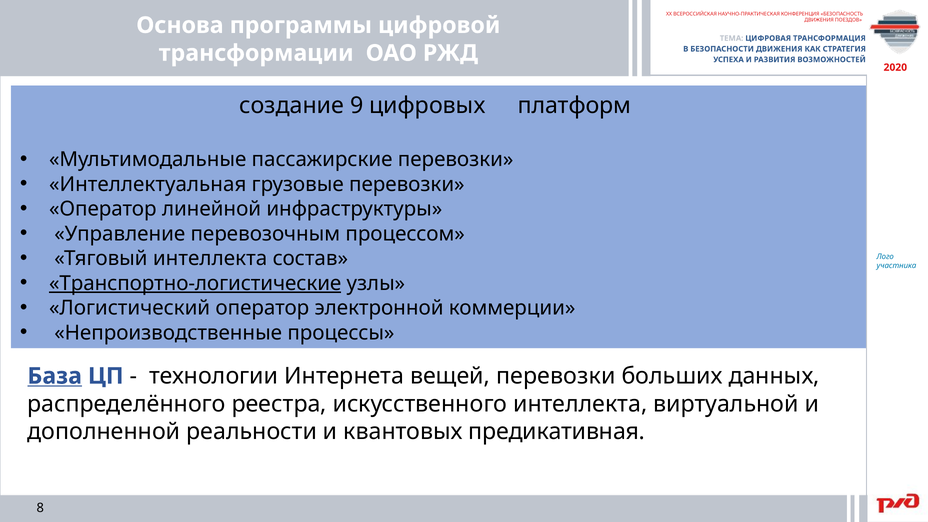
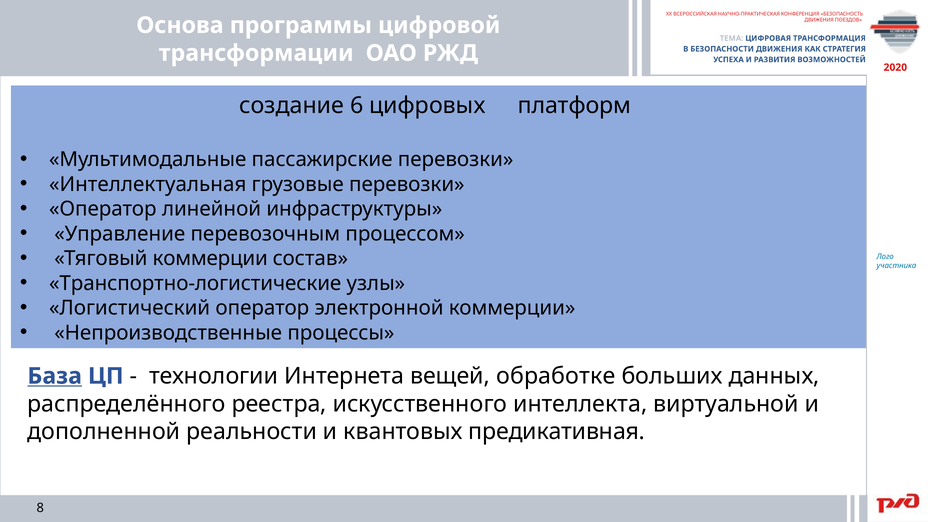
9: 9 -> 6 (357, 106)
Тяговый интеллекта: интеллекта -> коммерции (210, 259)
Транспортно-логистические underline: present -> none (195, 283)
вещей перевозки: перевозки -> обработке (556, 376)
